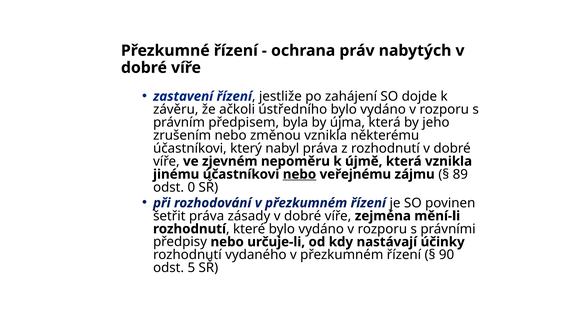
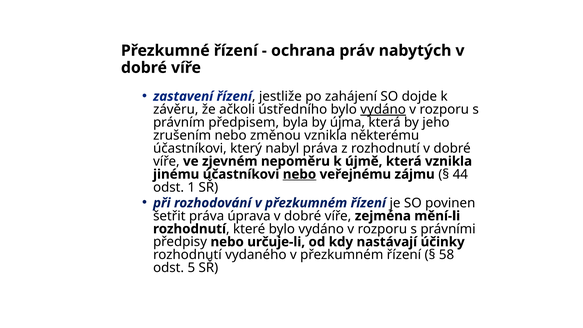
vydáno underline: none -> present (383, 109)
89: 89 -> 44 (460, 174)
0: 0 -> 1 (191, 187)
zásady: zásady -> úprava (249, 216)
90: 90 -> 58 (447, 255)
